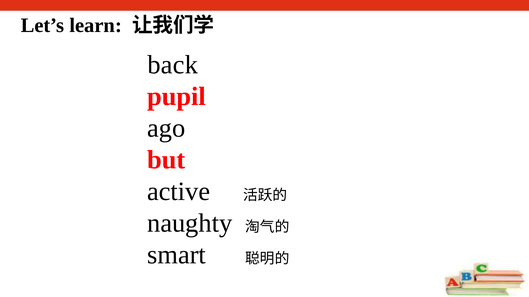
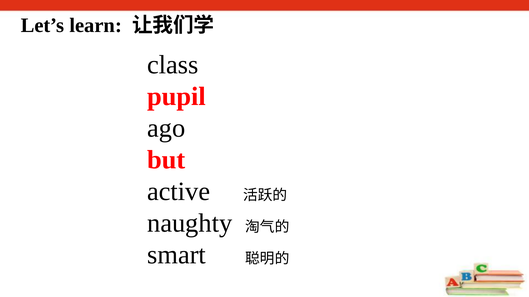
back: back -> class (173, 65)
